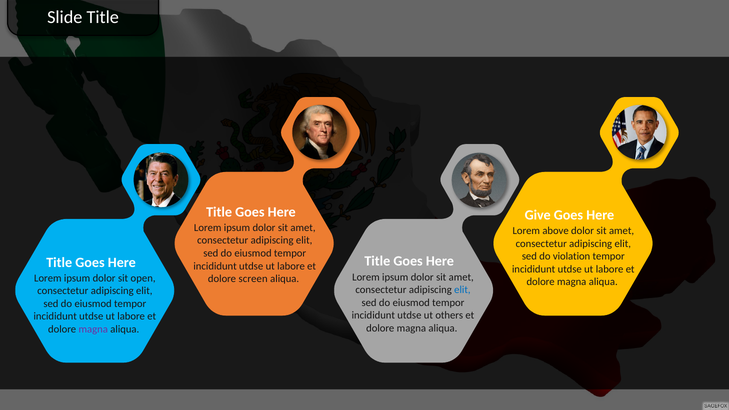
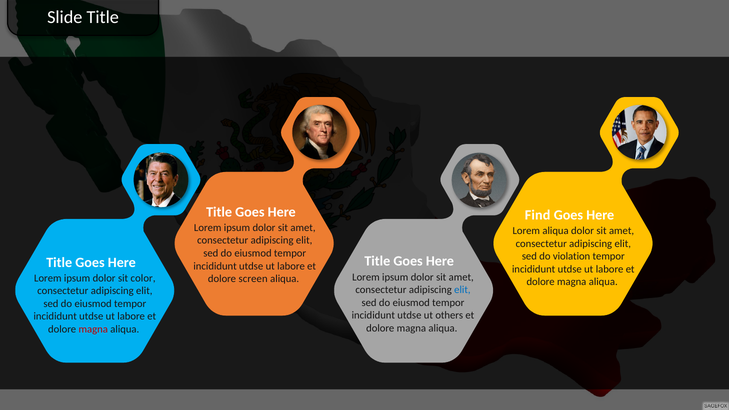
Give: Give -> Find (538, 215)
Lorem above: above -> aliqua (556, 231)
open: open -> color (143, 278)
magna colour: purple -> red (93, 329)
